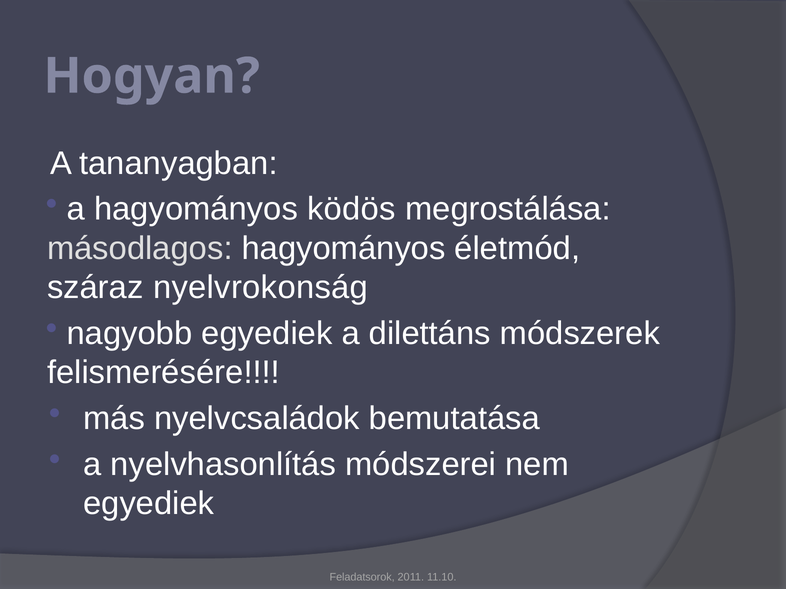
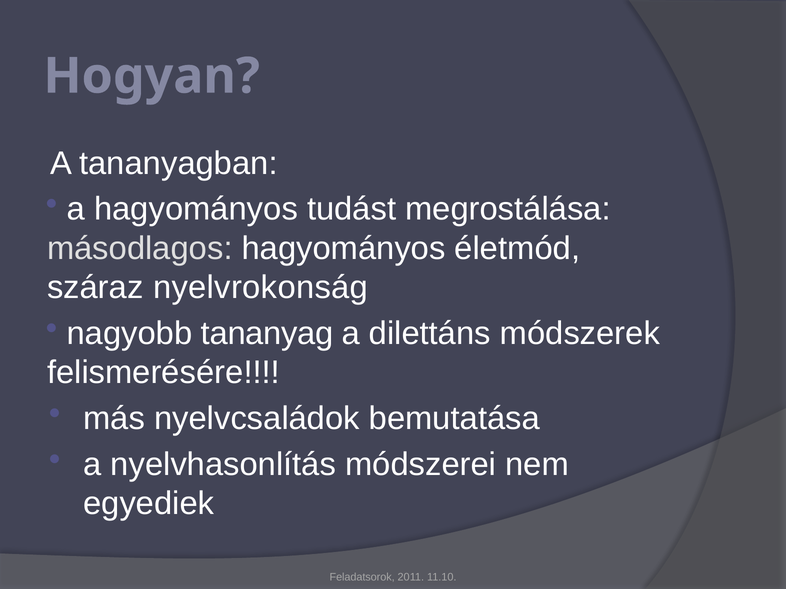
ködös: ködös -> tudást (352, 209)
nagyobb egyediek: egyediek -> tananyag (267, 334)
